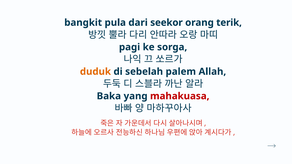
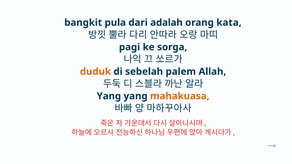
seekor: seekor -> adalah (166, 23)
terik: terik -> kata (229, 23)
Baka: Baka -> Yang (109, 96)
mahakuasa colour: red -> orange (180, 96)
